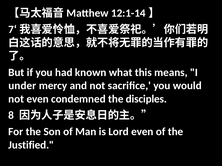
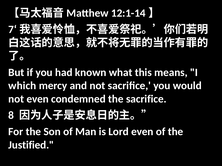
under: under -> which (22, 86)
the disciples: disciples -> sacrifice (146, 99)
